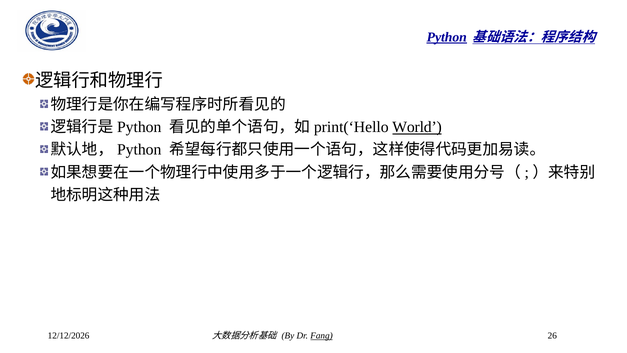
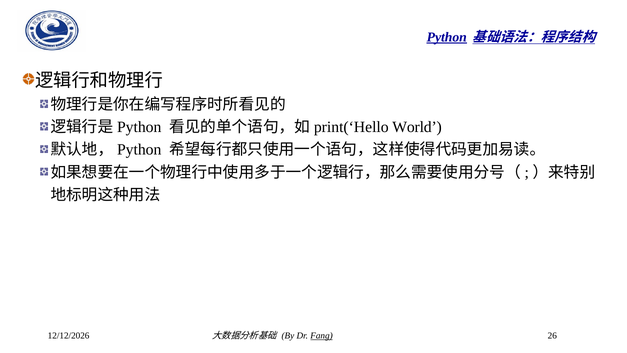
World underline: present -> none (417, 127)
